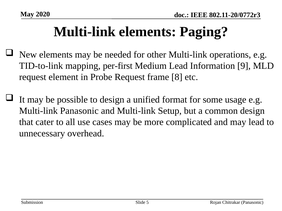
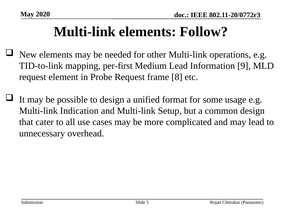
Paging: Paging -> Follow (204, 32)
Multi-link Panasonic: Panasonic -> Indication (79, 111)
